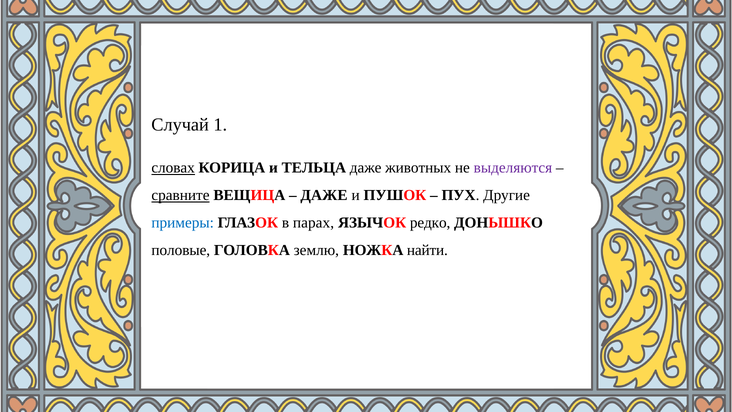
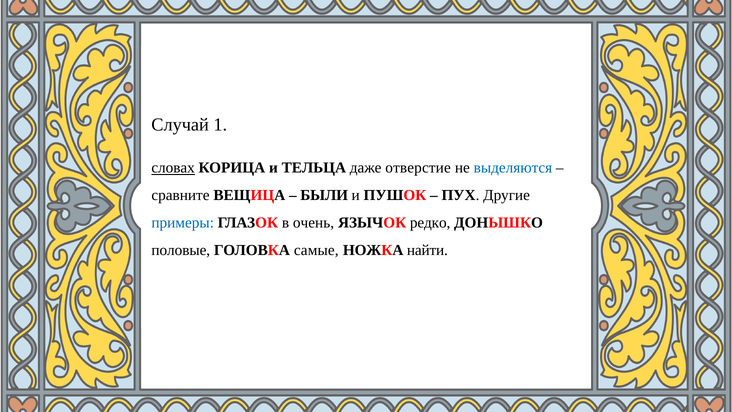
животных: животных -> отверстие (418, 168)
выделяются colour: purple -> blue (513, 168)
сравните underline: present -> none (180, 195)
ДАЖЕ: ДАЖЕ -> БЫЛИ (324, 195)
парах: парах -> очень (314, 223)
землю: землю -> самые (316, 250)
